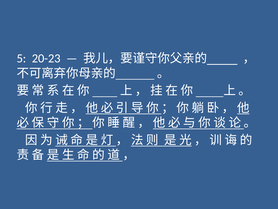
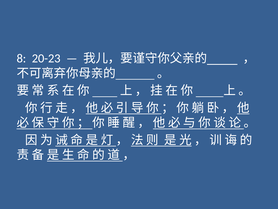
5: 5 -> 8 (21, 58)
